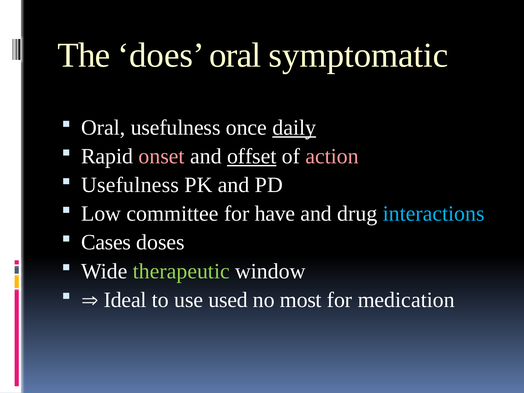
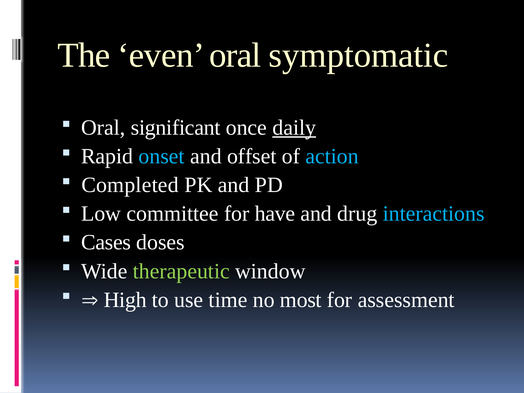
does: does -> even (161, 55)
Oral usefulness: usefulness -> significant (176, 128)
onset colour: pink -> light blue (162, 156)
offset underline: present -> none (252, 156)
action colour: pink -> light blue (332, 156)
Usefulness: Usefulness -> Completed (130, 185)
Ideal: Ideal -> High (125, 300)
used: used -> time (228, 300)
medication: medication -> assessment (406, 300)
